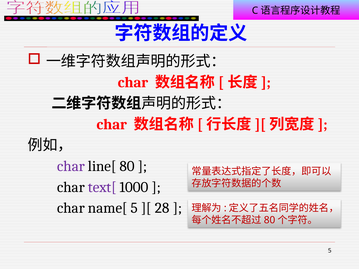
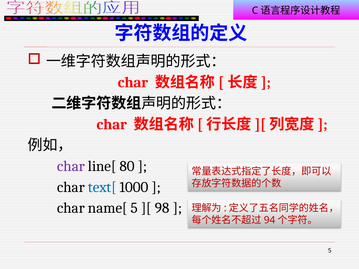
text[ colour: purple -> blue (102, 187)
28: 28 -> 98 (162, 208)
80: 80 -> 94 (270, 220)
